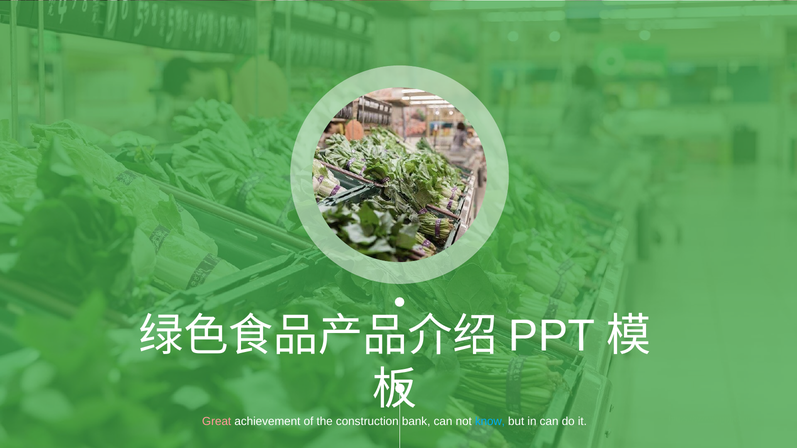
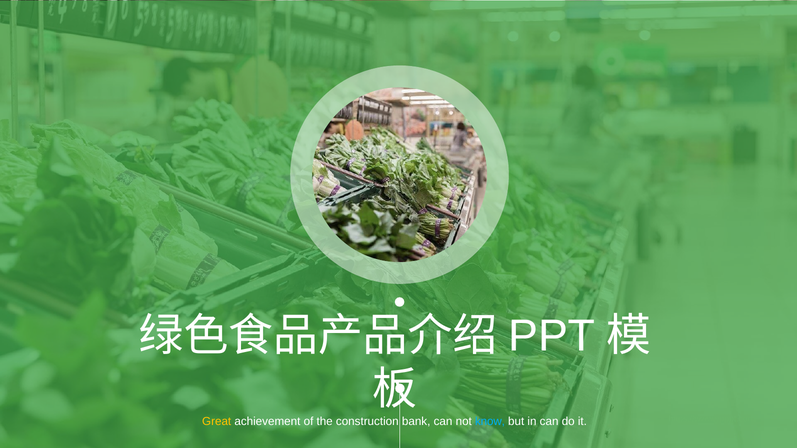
Great colour: pink -> yellow (217, 422)
